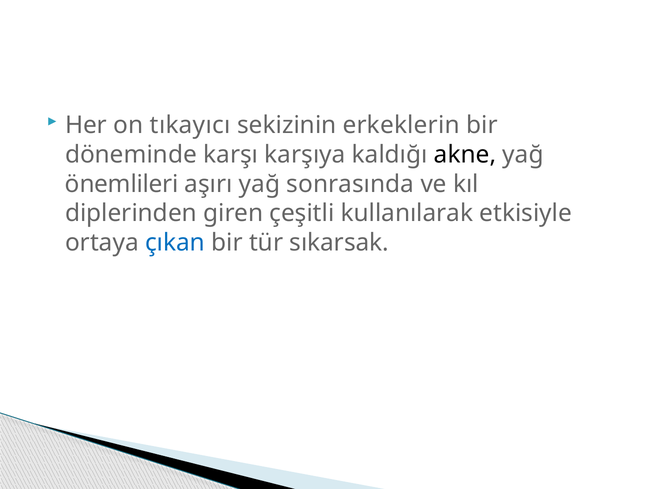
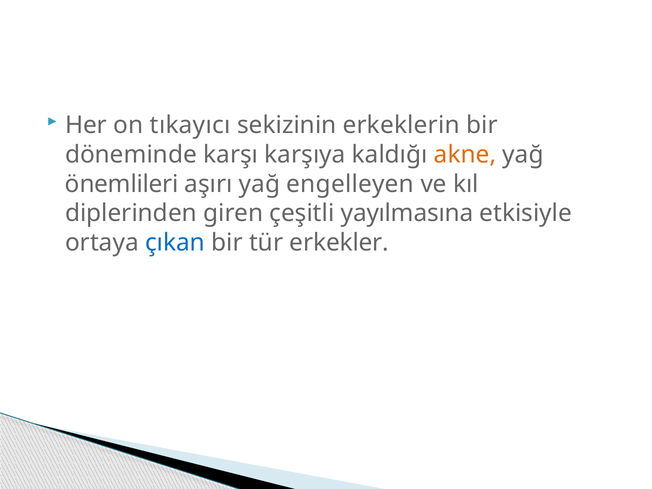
akne colour: black -> orange (465, 155)
sonrasında: sonrasında -> engelleyen (350, 184)
kullanılarak: kullanılarak -> yayılmasına (407, 213)
sıkarsak: sıkarsak -> erkekler (339, 243)
